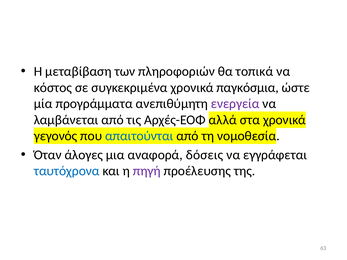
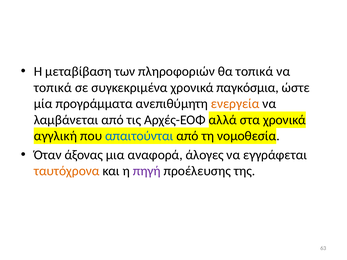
κόστος: κόστος -> τοπικά (53, 88)
ενεργεία colour: purple -> orange (235, 104)
γεγονός: γεγονός -> αγγλική (55, 136)
άλογες: άλογες -> άξονας (84, 155)
δόσεις: δόσεις -> άλογες (205, 155)
ταυτόχρονα colour: blue -> orange (67, 171)
